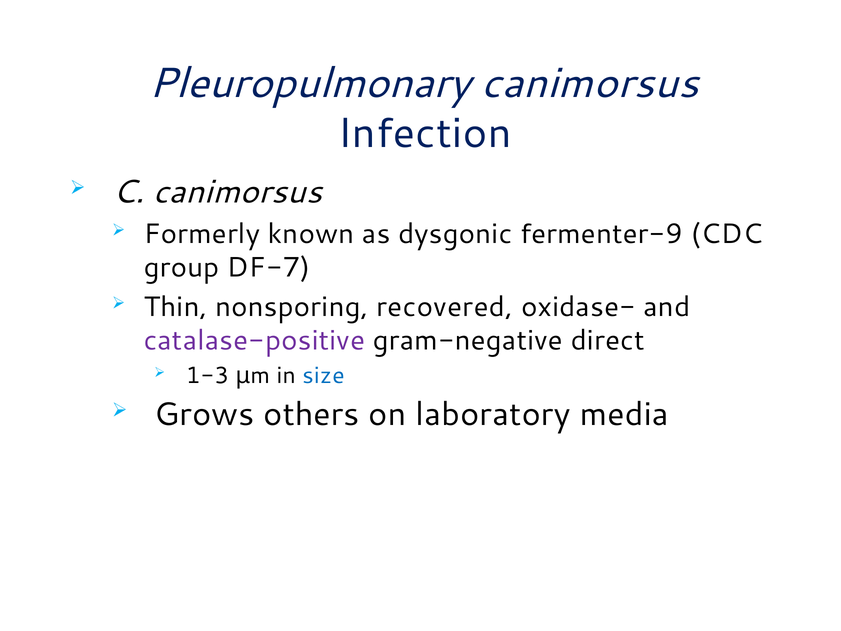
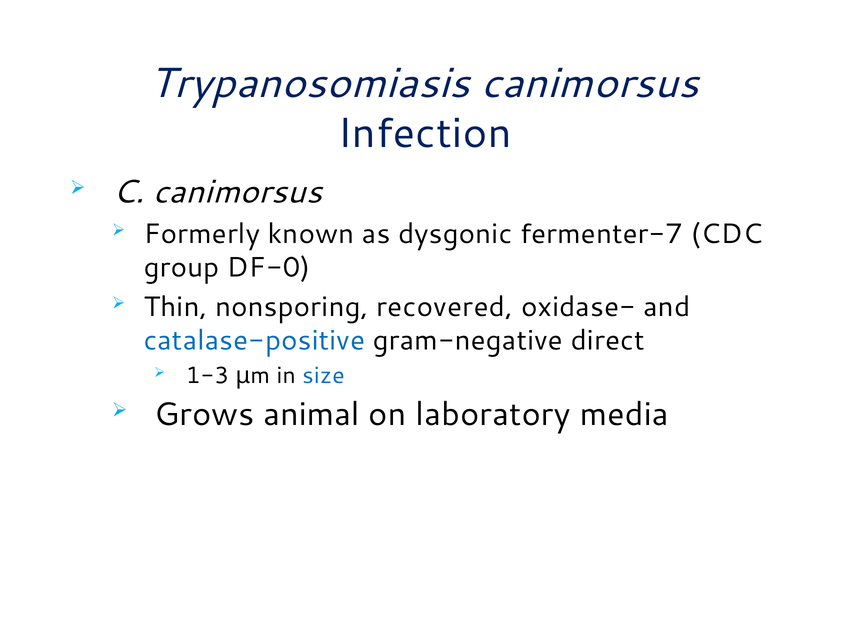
Pleuropulmonary: Pleuropulmonary -> Trypanosomiasis (310, 83)
fermenter-9: fermenter-9 -> fermenter-7 (602, 234)
DF-7: DF-7 -> DF-0 (269, 267)
catalase-positive colour: purple -> blue (254, 340)
others: others -> animal (312, 414)
